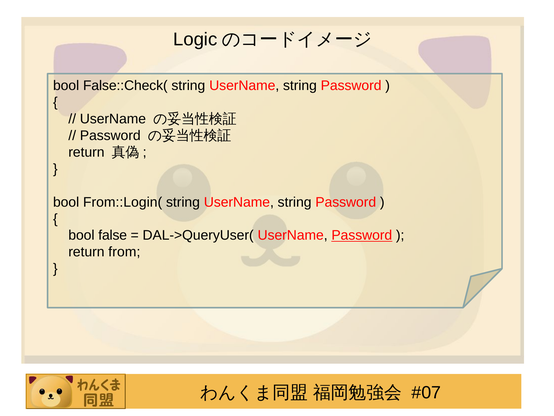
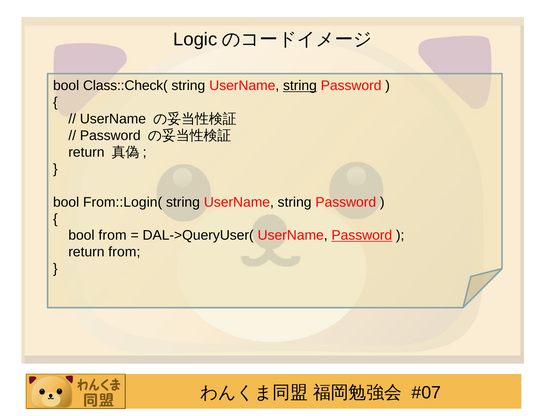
False::Check(: False::Check( -> Class::Check( (125, 86)
string underline: none -> present (300, 86)
bool false: false -> from (113, 235)
